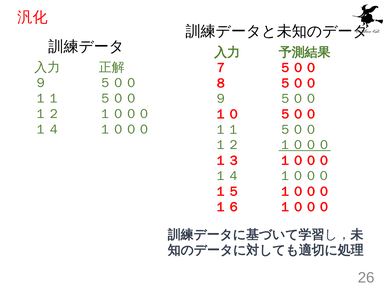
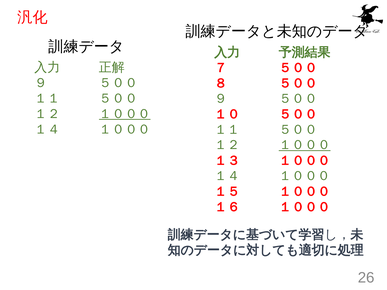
１０００ underline: none -> present (125, 114)
